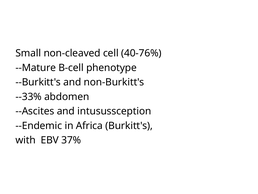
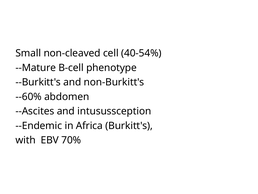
40-76%: 40-76% -> 40-54% (141, 53)
--33%: --33% -> --60% (29, 96)
37%: 37% -> 70% (71, 140)
